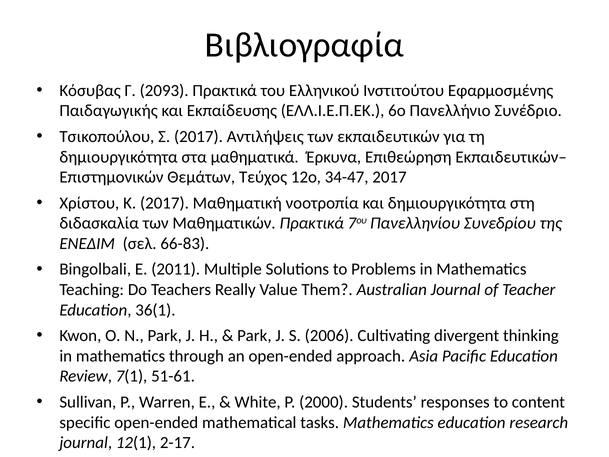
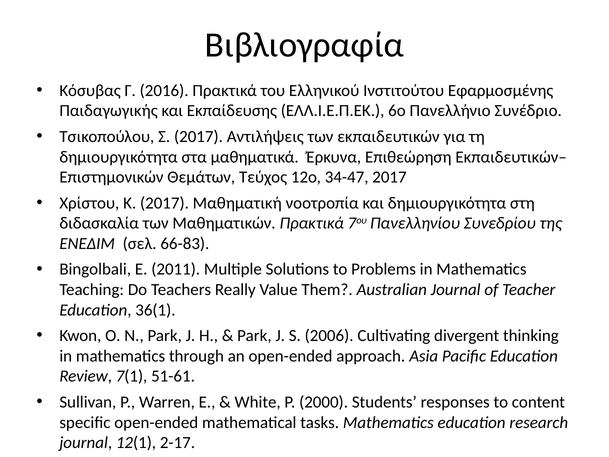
2093: 2093 -> 2016 (164, 91)
